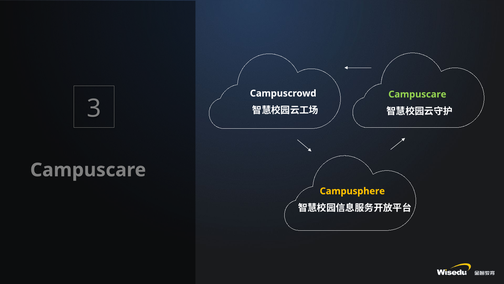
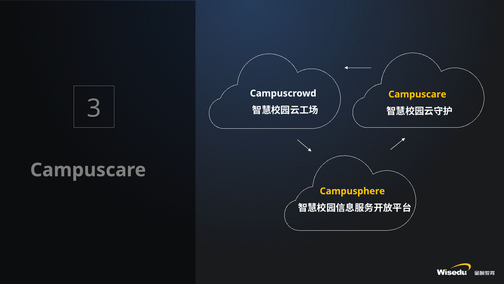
Campuscare colour: light green -> yellow (417, 94)
